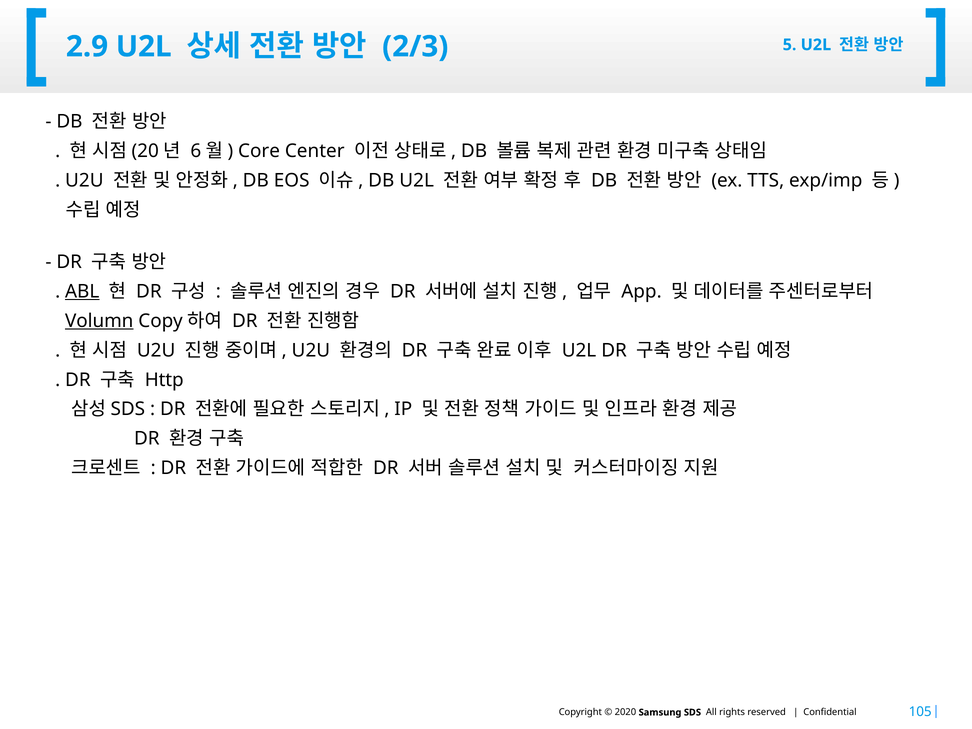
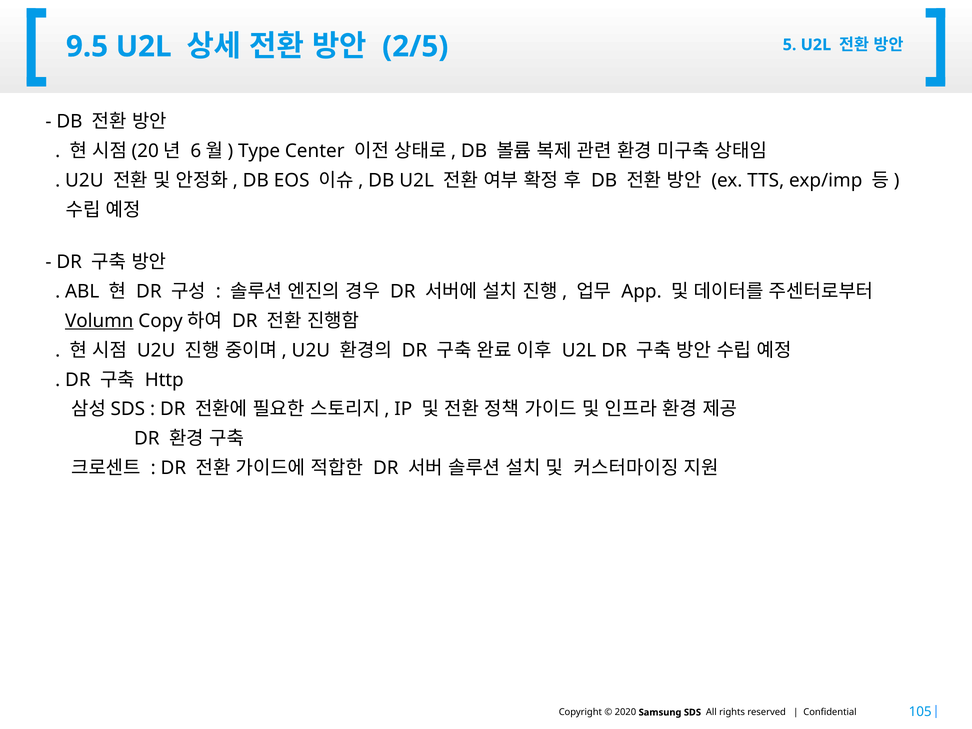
2.9: 2.9 -> 9.5 (87, 47)
2/3: 2/3 -> 2/5 (415, 47)
Core: Core -> Type (259, 151)
ABL underline: present -> none (82, 292)
